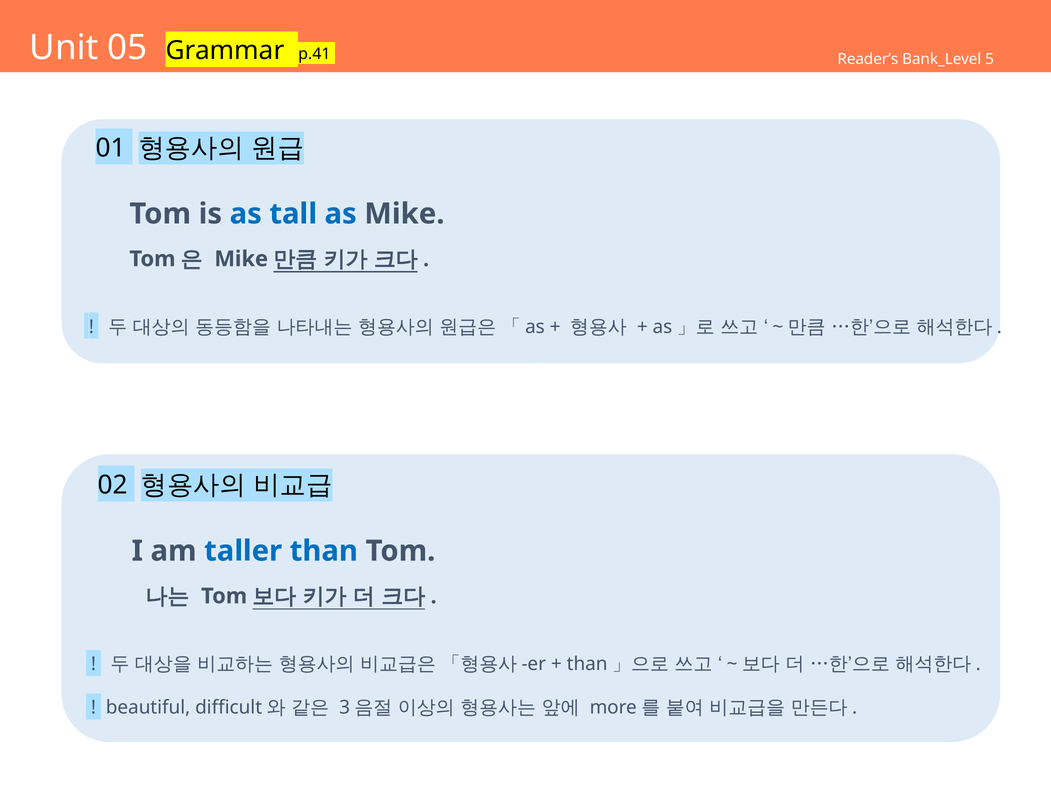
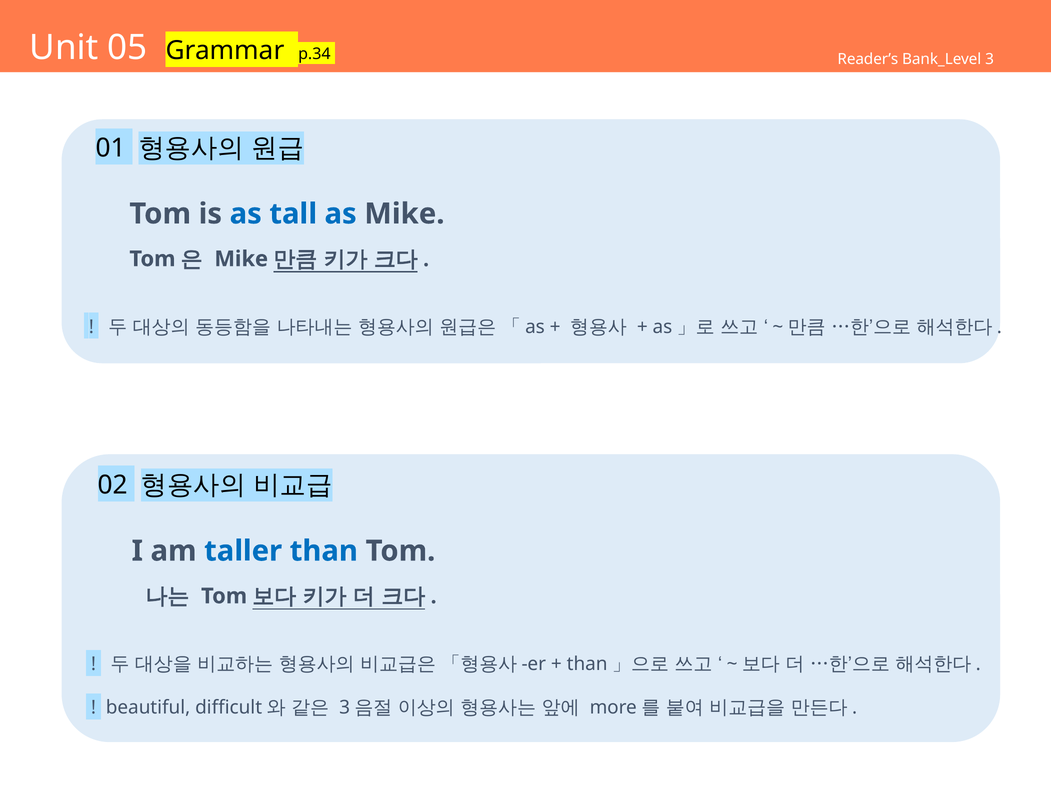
p.41: p.41 -> p.34 (314, 54)
5: 5 -> 3 (990, 59)
